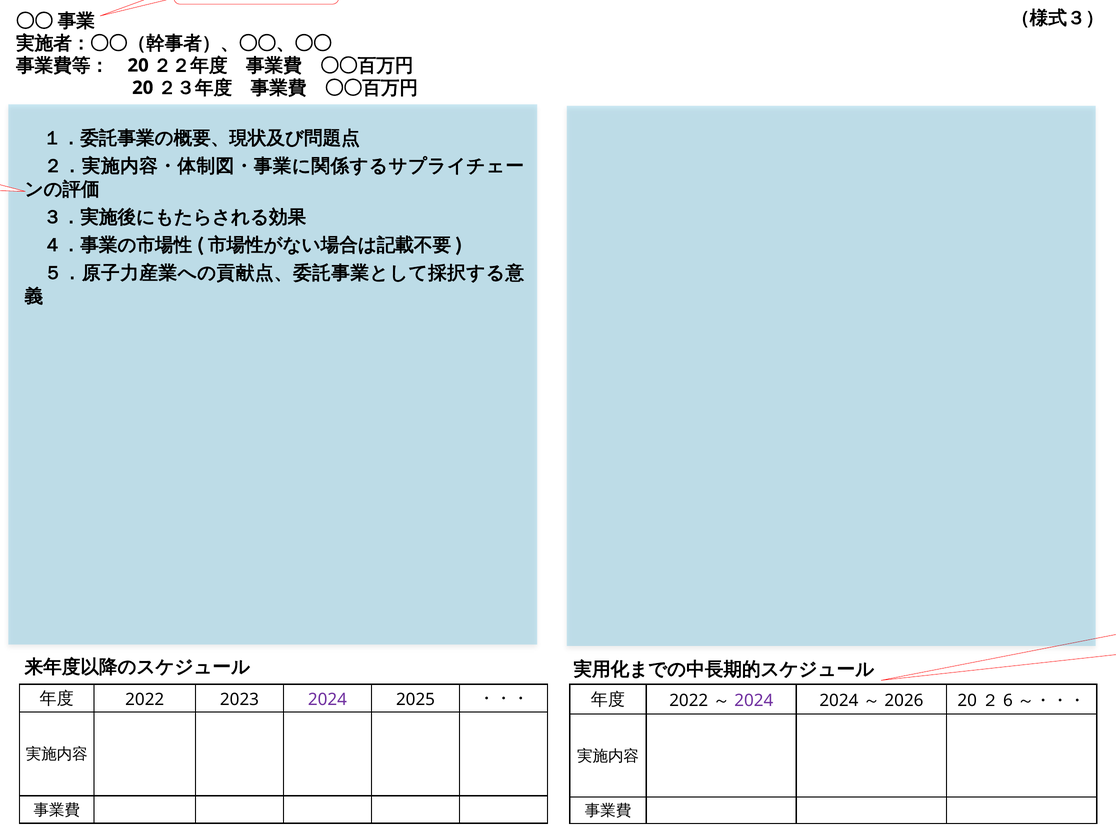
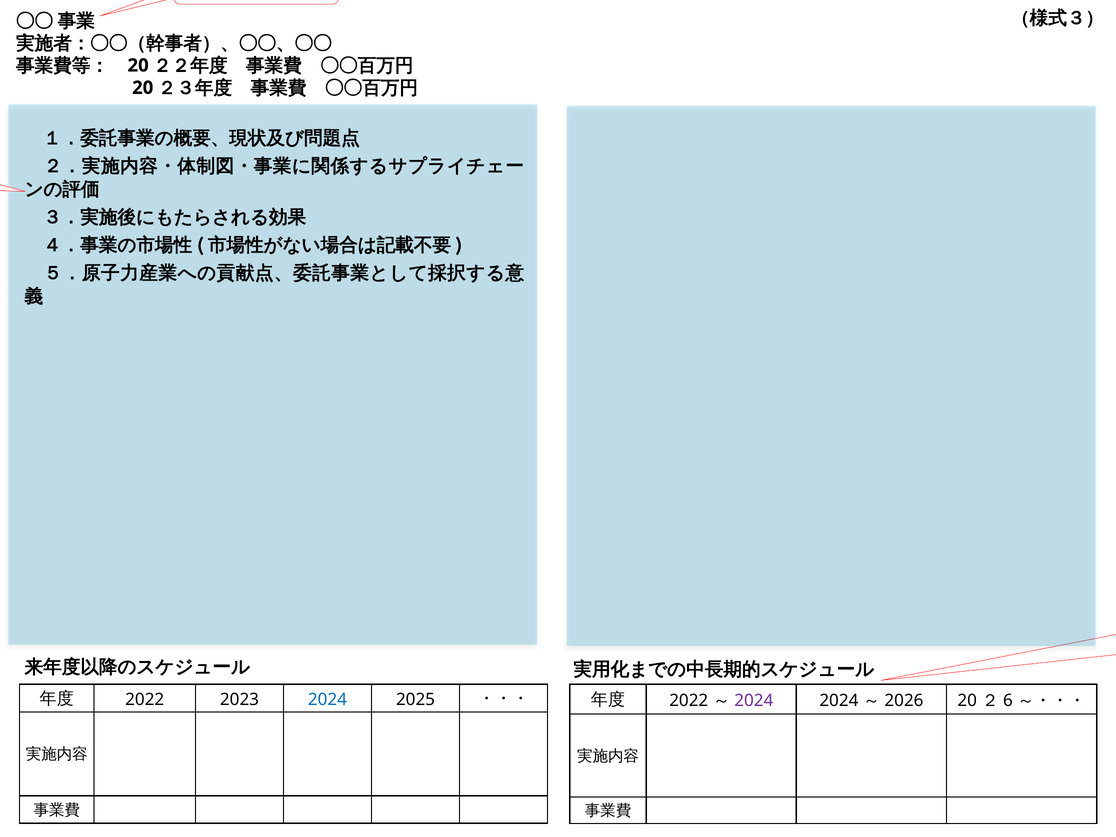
2024 colour: purple -> blue (327, 700)
